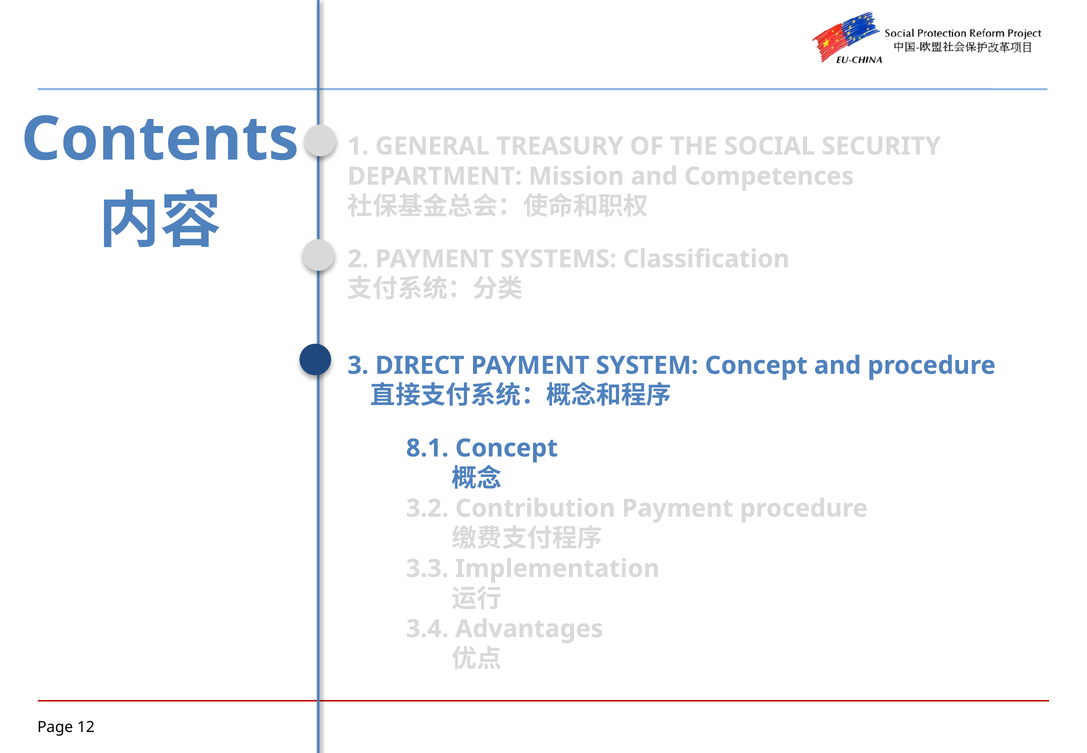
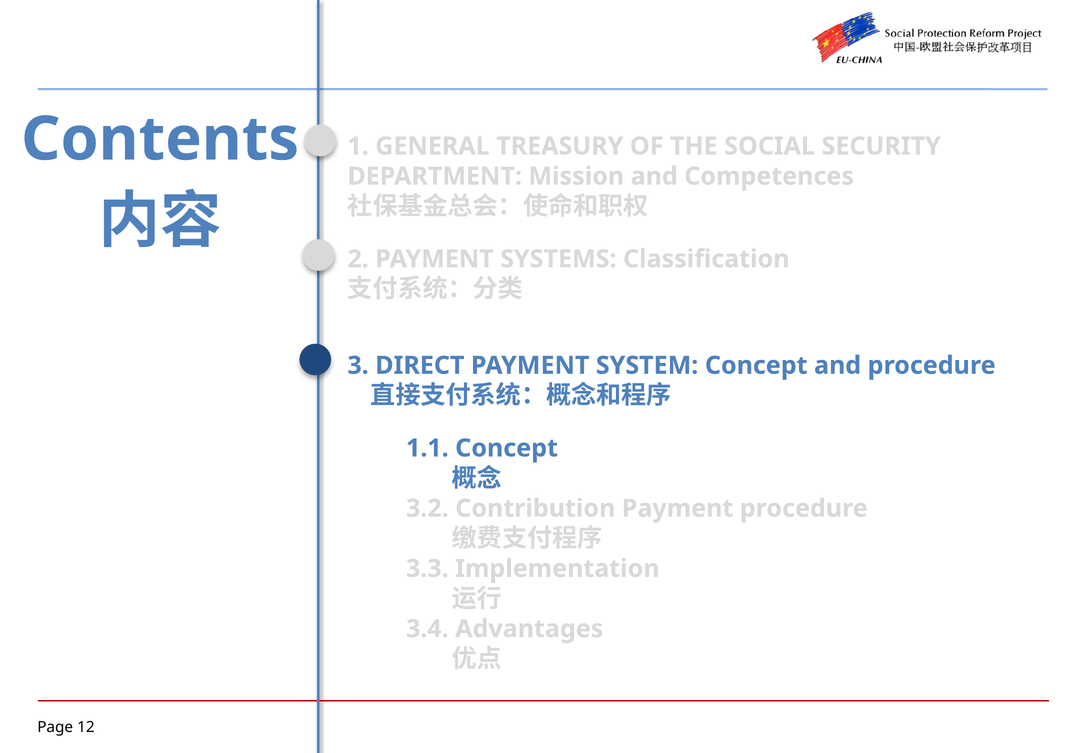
8.1: 8.1 -> 1.1 (427, 448)
